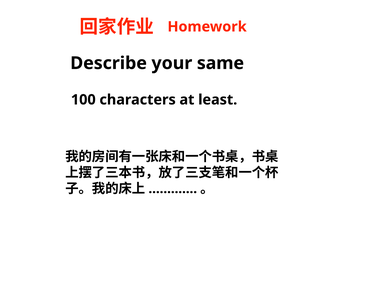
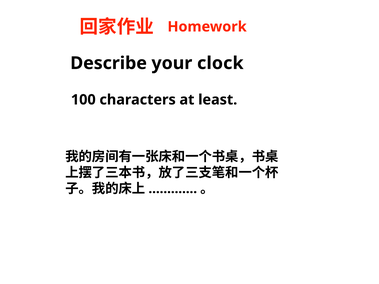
same: same -> clock (220, 63)
